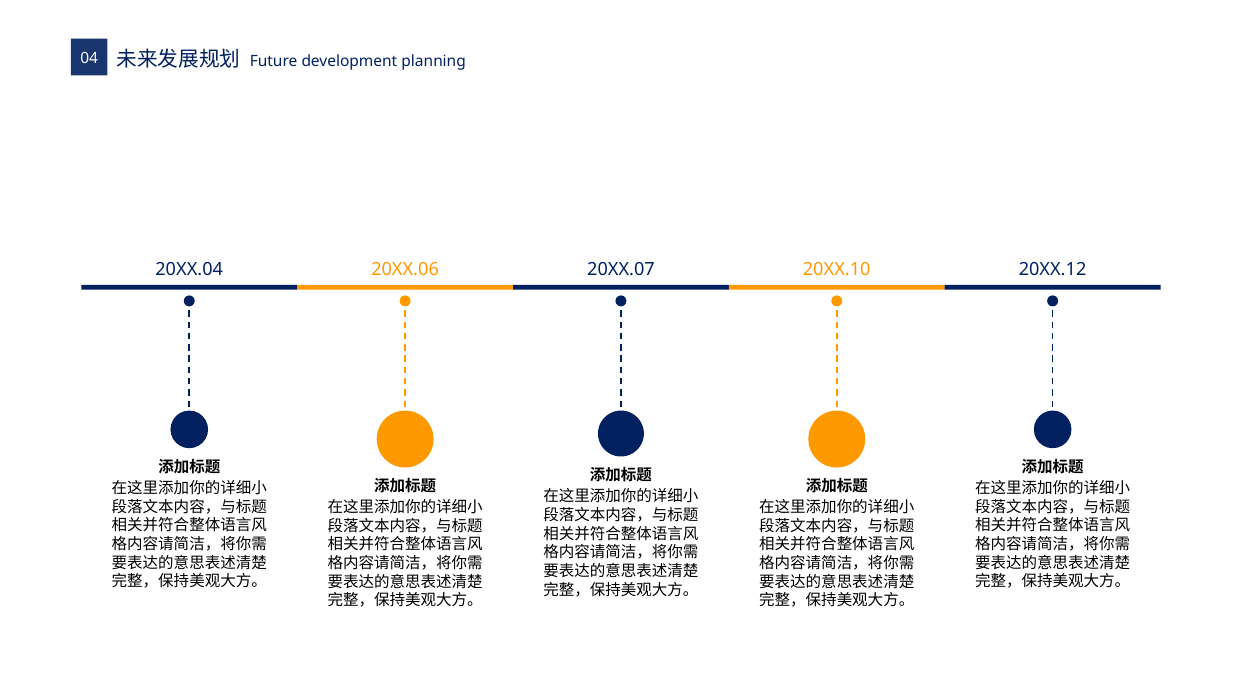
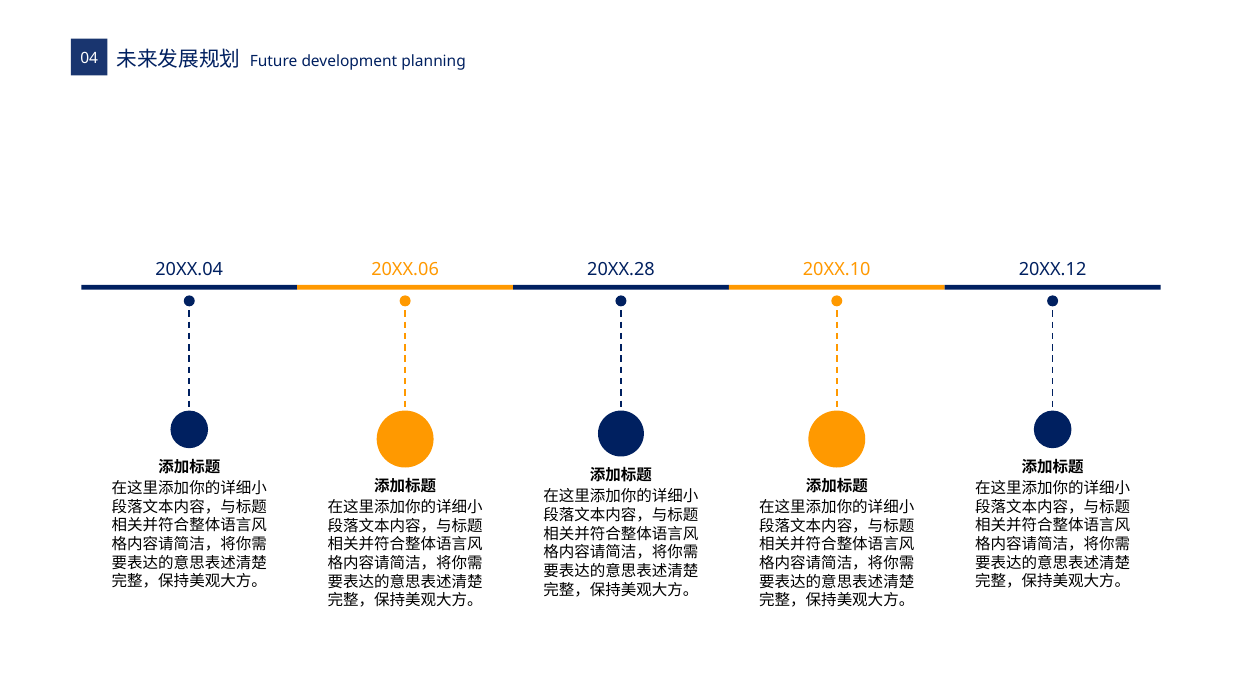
20XX.07: 20XX.07 -> 20XX.28 (621, 269)
